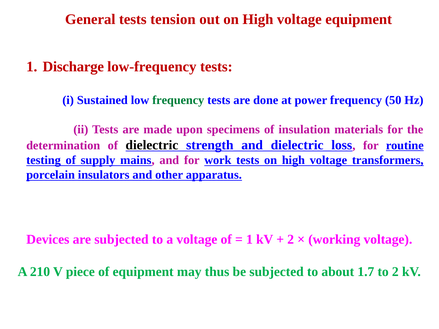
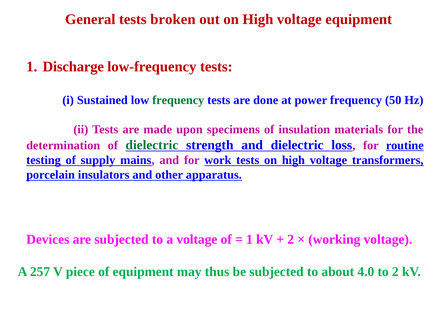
tension: tension -> broken (173, 19)
dielectric colour: black -> green (152, 145)
210: 210 -> 257 (40, 272)
1.7: 1.7 -> 4.0 (366, 272)
